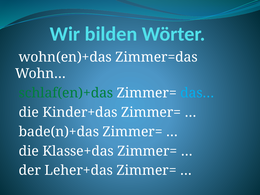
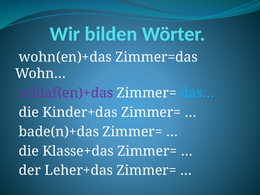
schlaf(en)+das colour: green -> purple (66, 93)
